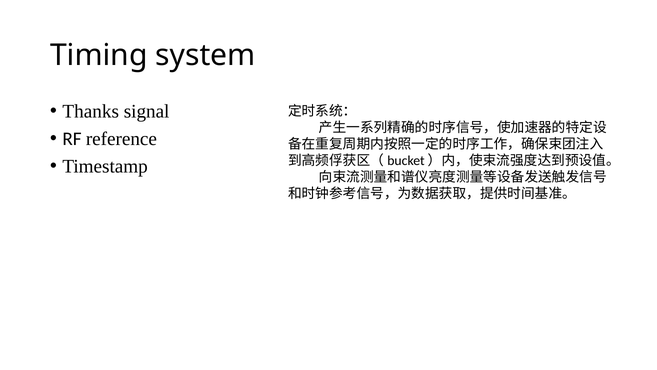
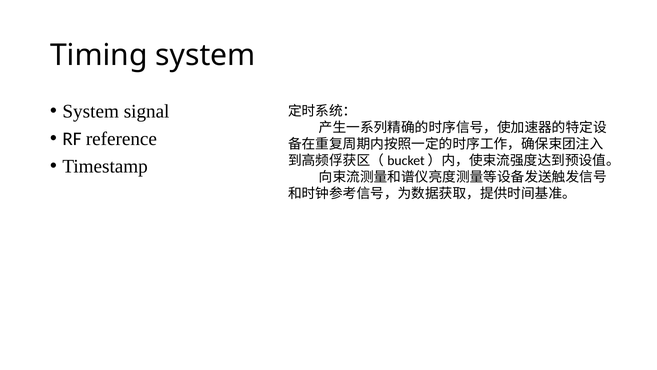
Thanks: Thanks -> System (91, 111)
